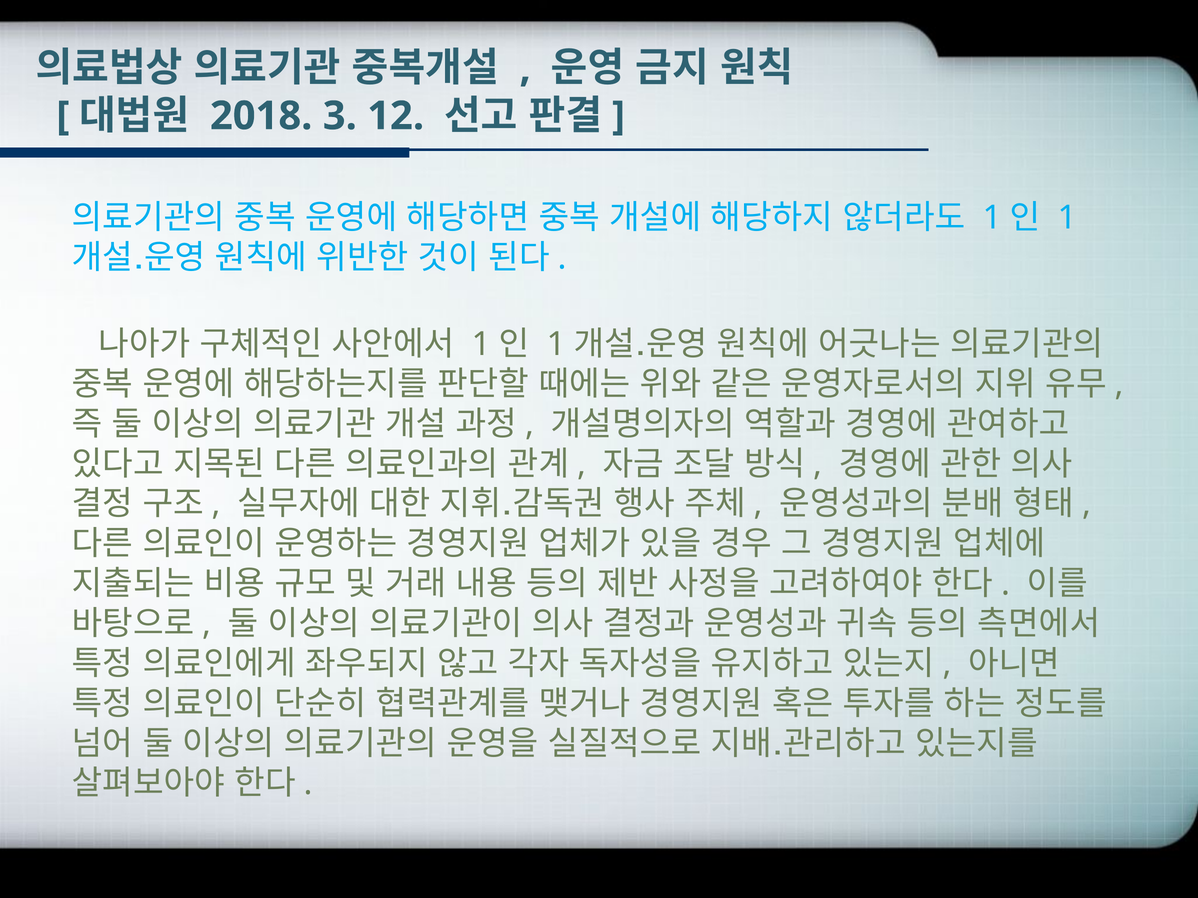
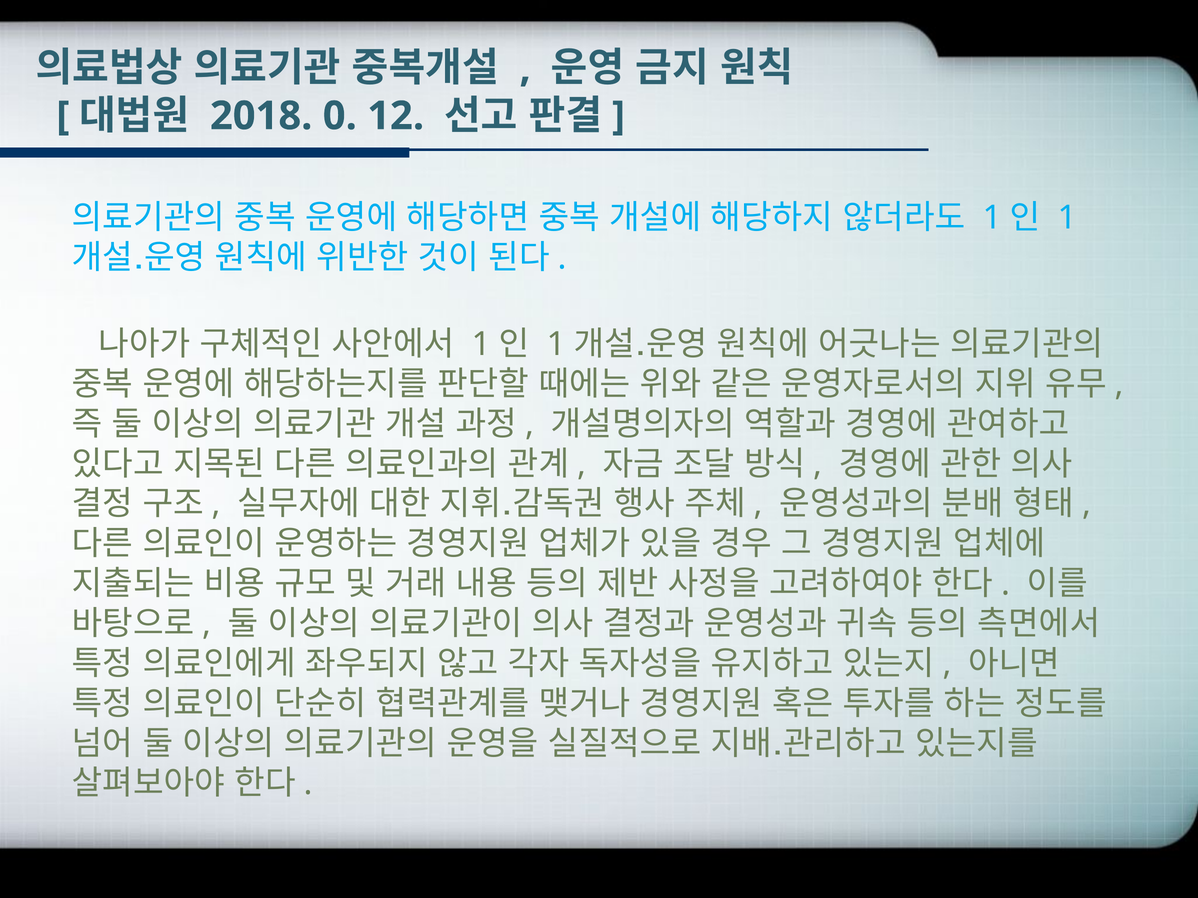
3: 3 -> 0 (340, 116)
